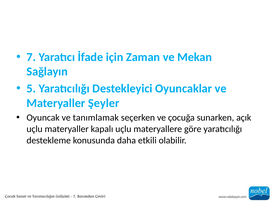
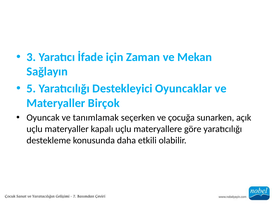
7: 7 -> 3 (31, 57)
Şeyler: Şeyler -> Birçok (104, 103)
